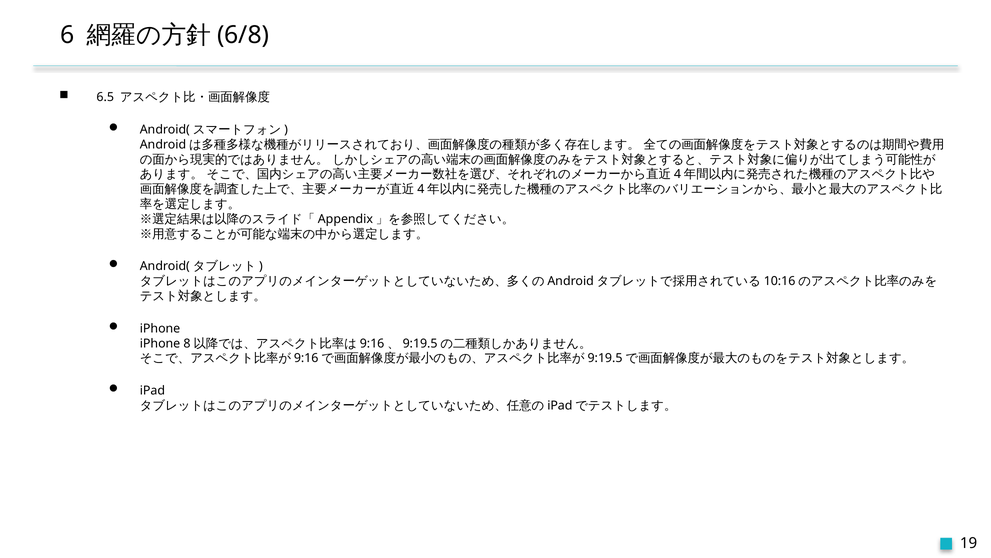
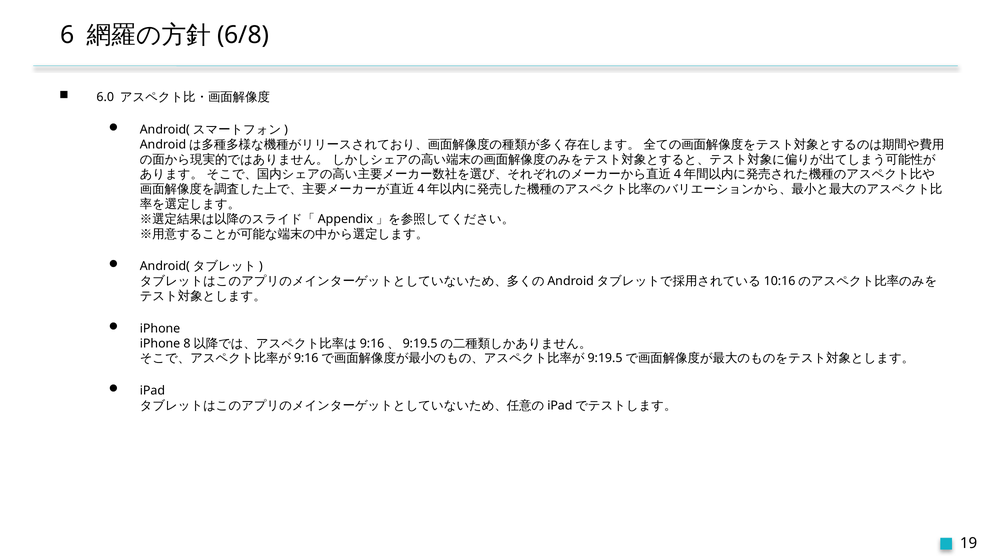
6.5: 6.5 -> 6.0 (105, 97)
